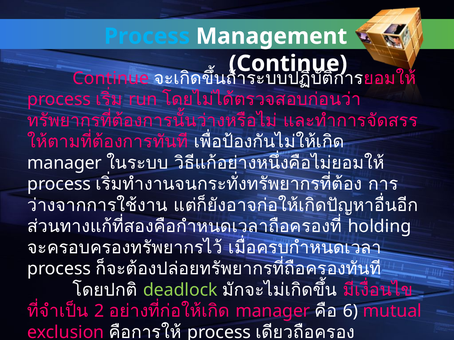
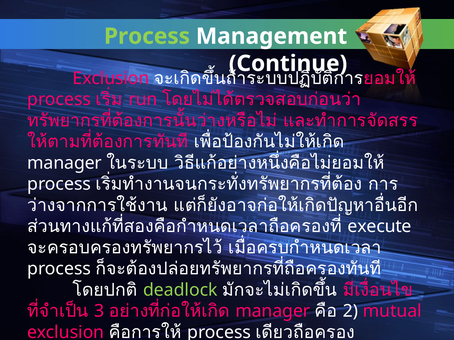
Process colour: light blue -> light green (147, 36)
Continue: Continue -> Exclusion (111, 78)
holding: holding -> execute (380, 227)
2: 2 -> 3 (99, 312)
6: 6 -> 2 (351, 312)
